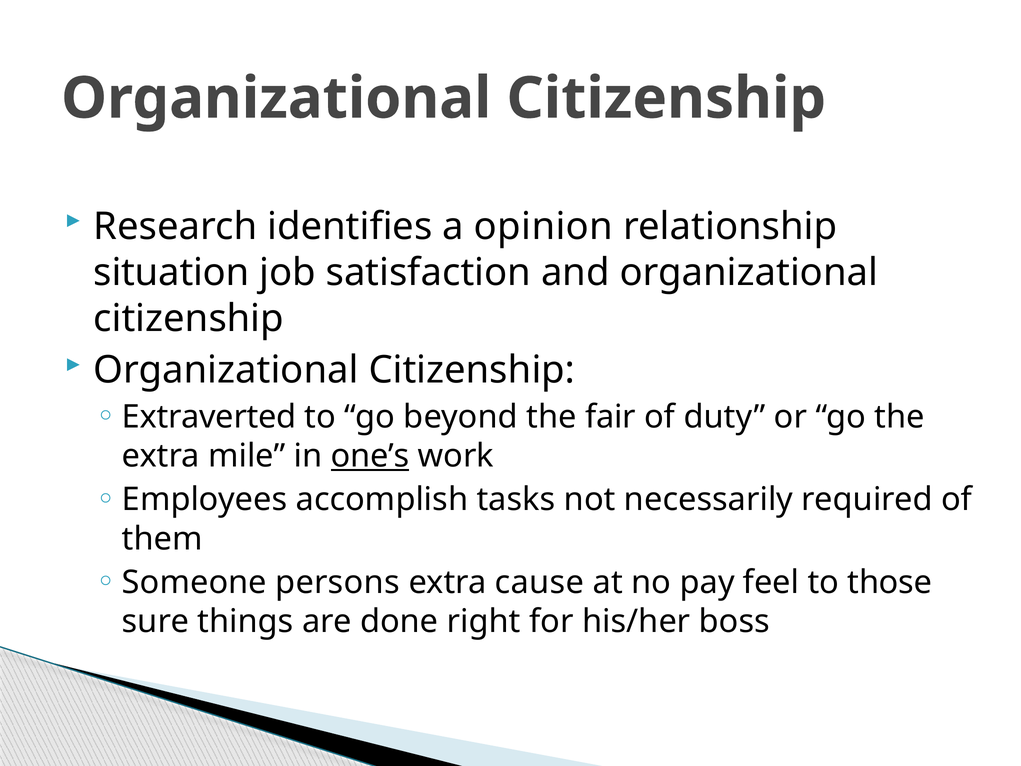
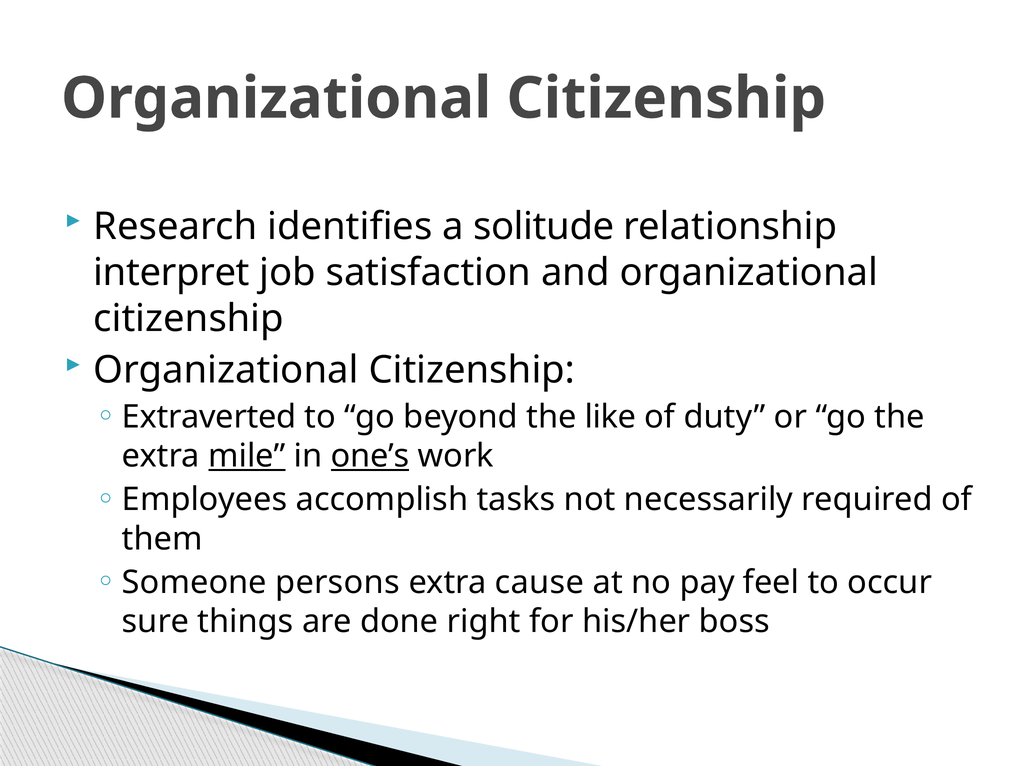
opinion: opinion -> solitude (544, 226)
situation: situation -> interpret (172, 272)
fair: fair -> like (611, 417)
mile underline: none -> present (247, 456)
those: those -> occur (890, 582)
